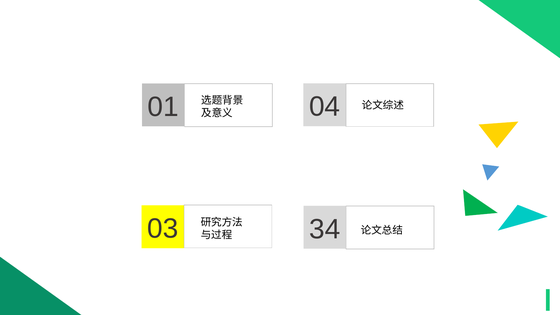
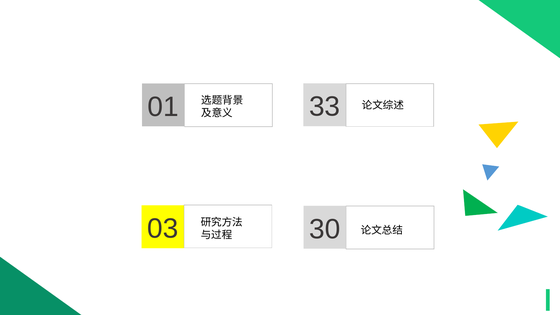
04: 04 -> 33 (325, 107)
34: 34 -> 30 (325, 229)
